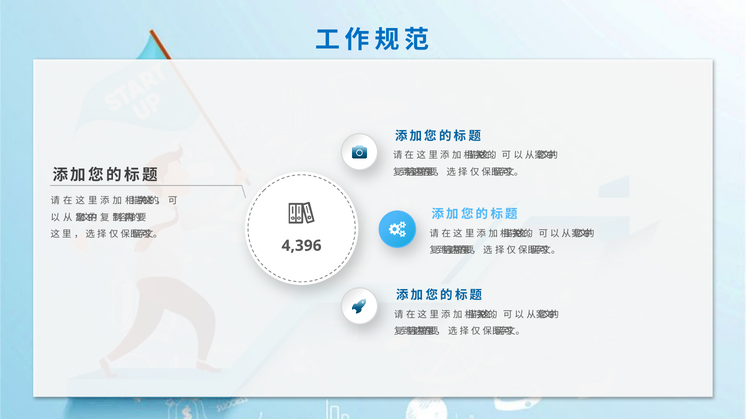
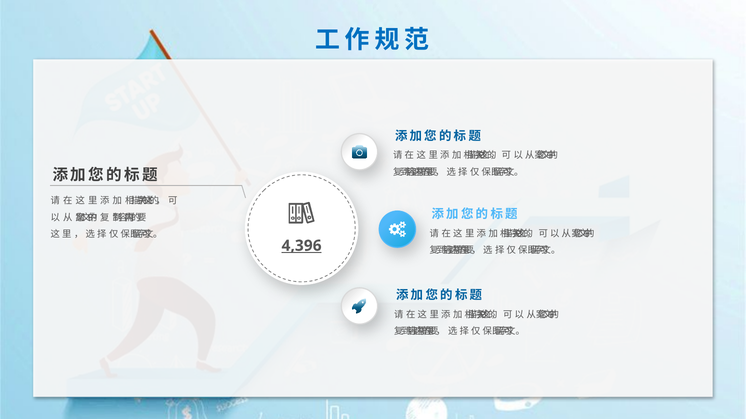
4,396 underline: none -> present (302, 246)
